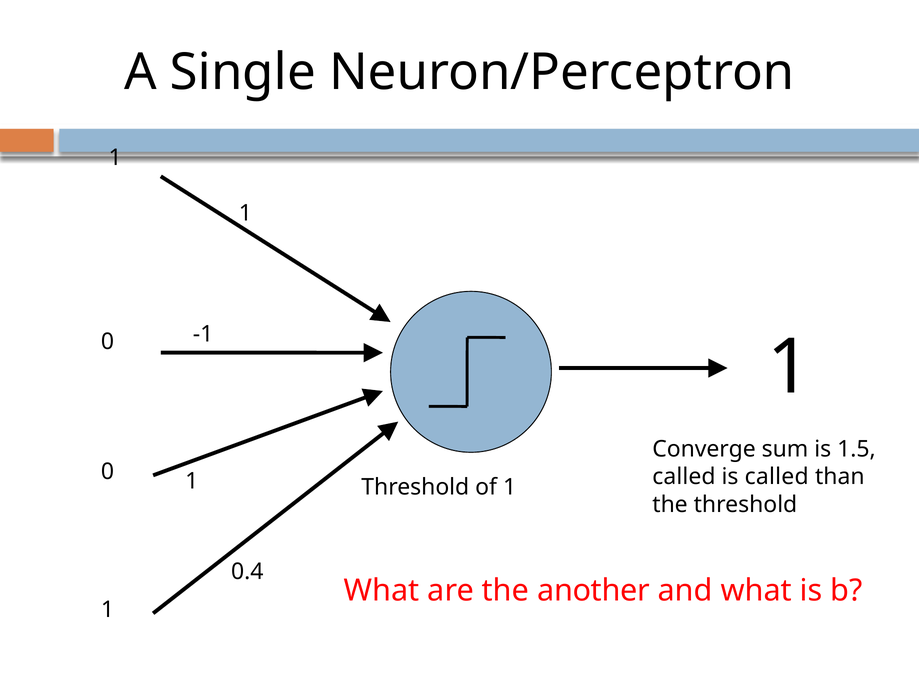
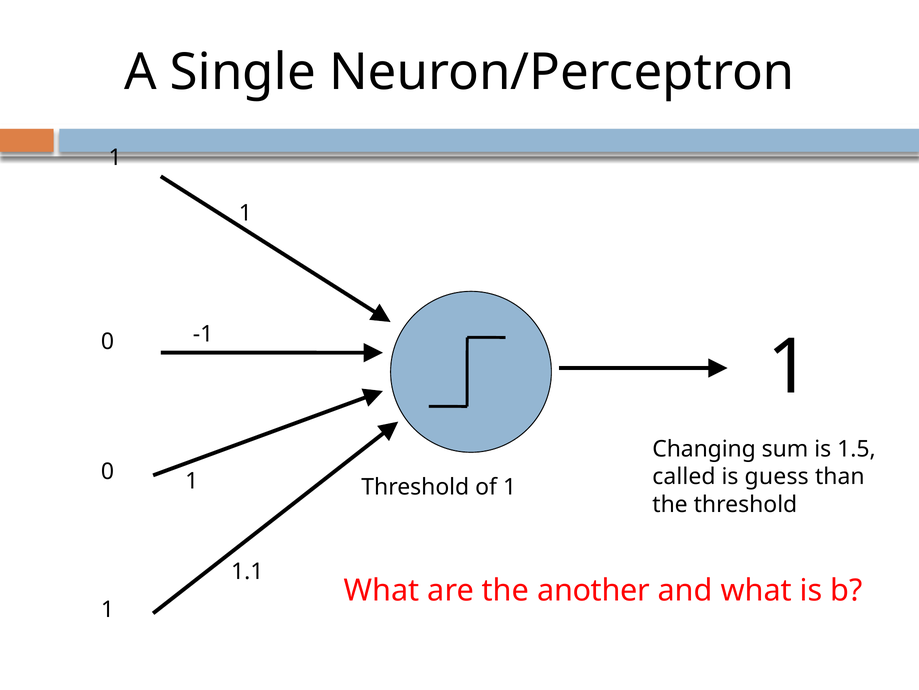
Converge: Converge -> Changing (704, 449)
is called: called -> guess (777, 476)
0.4: 0.4 -> 1.1 (247, 571)
